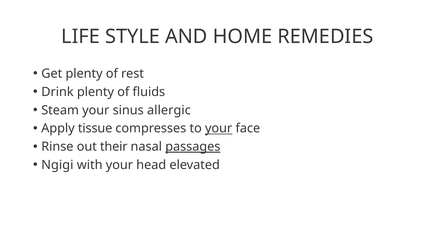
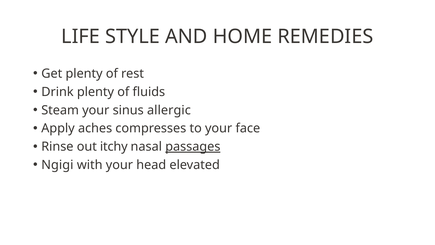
tissue: tissue -> aches (95, 128)
your underline: present -> none (219, 128)
their: their -> itchy (114, 147)
